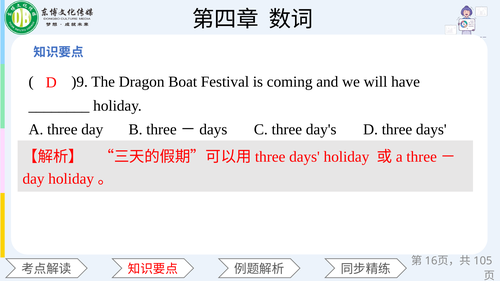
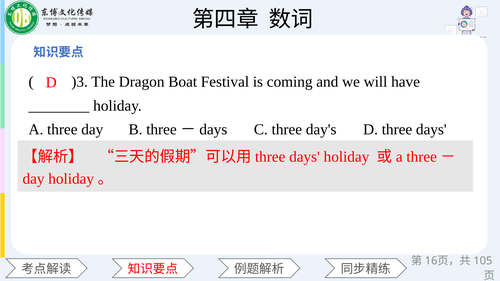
)9: )9 -> )3 (80, 82)
